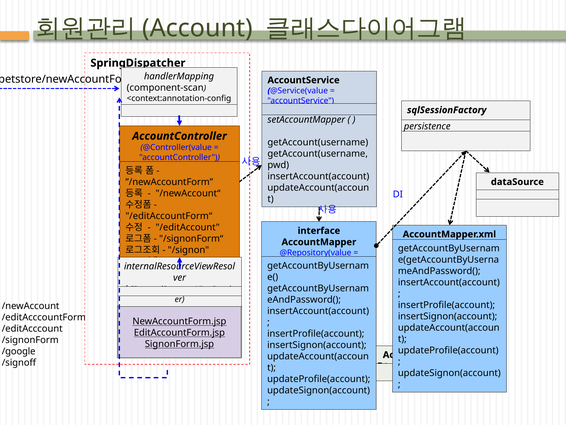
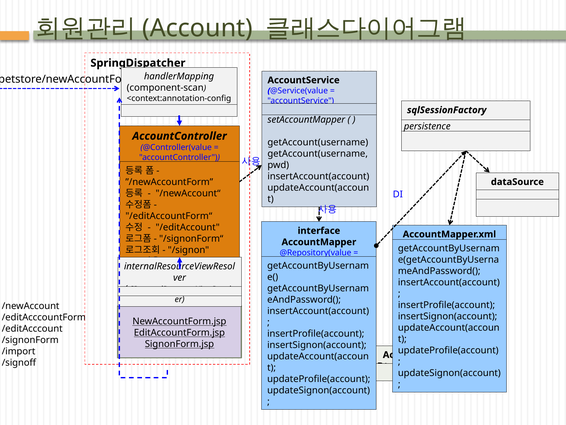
/google: /google -> /import (19, 351)
